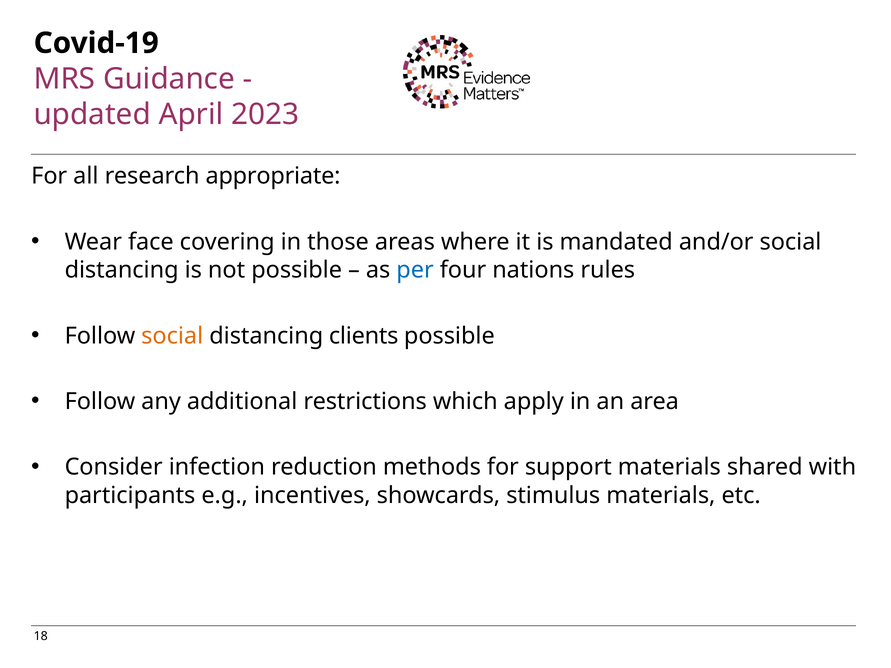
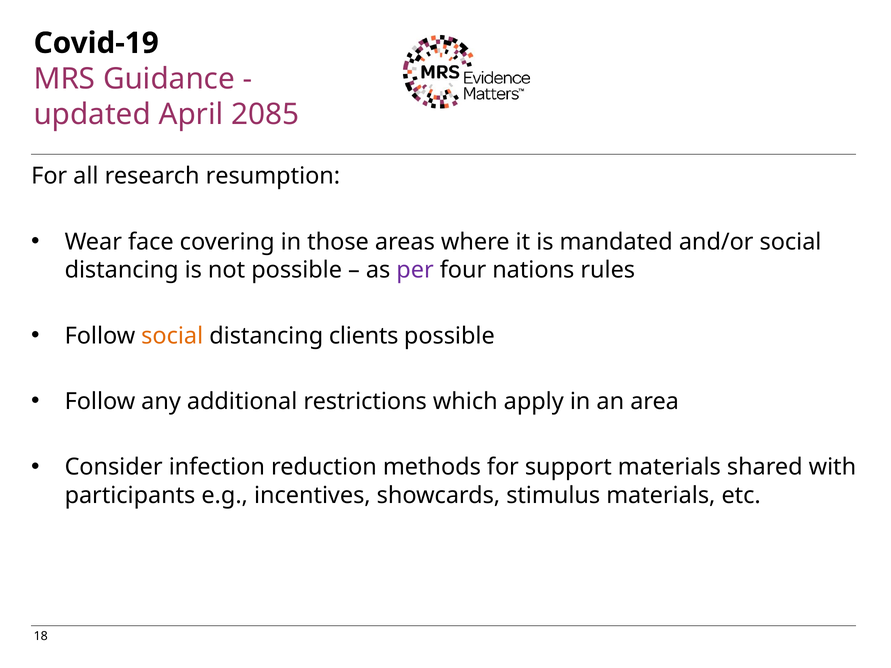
2023: 2023 -> 2085 (265, 114)
appropriate: appropriate -> resumption (273, 176)
per colour: blue -> purple (415, 270)
